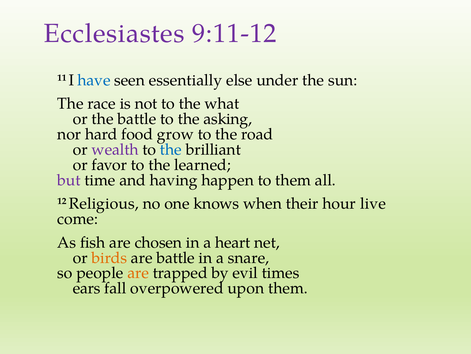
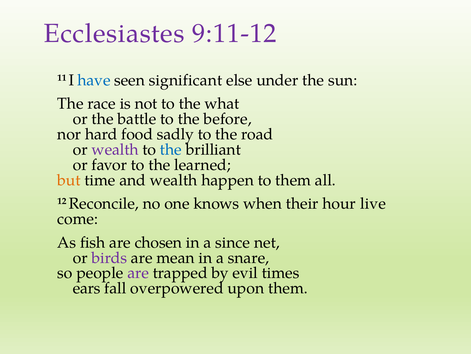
essentially: essentially -> significant (185, 80)
asking: asking -> before (228, 119)
grow: grow -> sadly (175, 134)
but colour: purple -> orange (69, 180)
and having: having -> wealth (174, 180)
Religious: Religious -> Reconcile (104, 203)
heart: heart -> since (233, 242)
birds colour: orange -> purple (109, 257)
are battle: battle -> mean (176, 257)
are colour: orange -> purple (138, 273)
